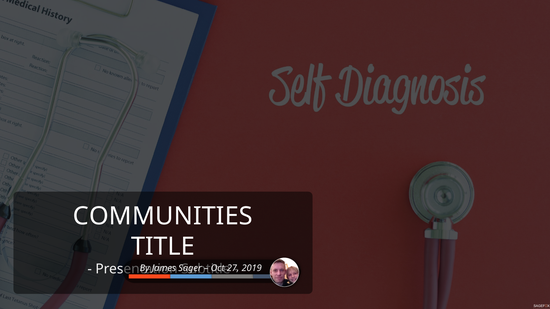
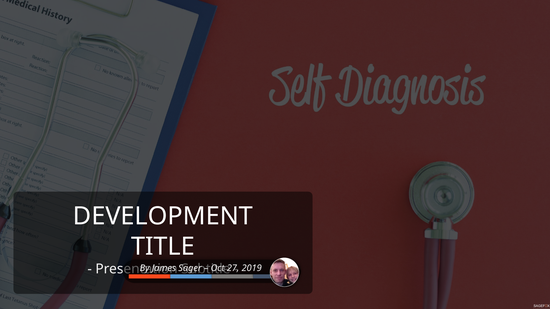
COMMUNITIES: COMMUNITIES -> DEVELOPMENT (163, 216)
